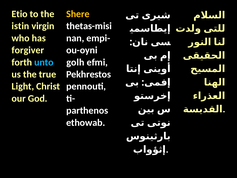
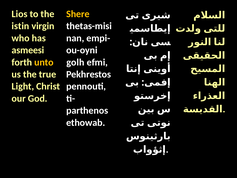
Etio: Etio -> Lios (20, 14)
forgiver: forgiver -> asmeesi (28, 50)
unto colour: light blue -> yellow (44, 62)
